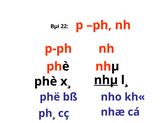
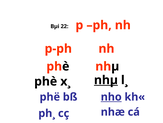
nho underline: none -> present (111, 96)
